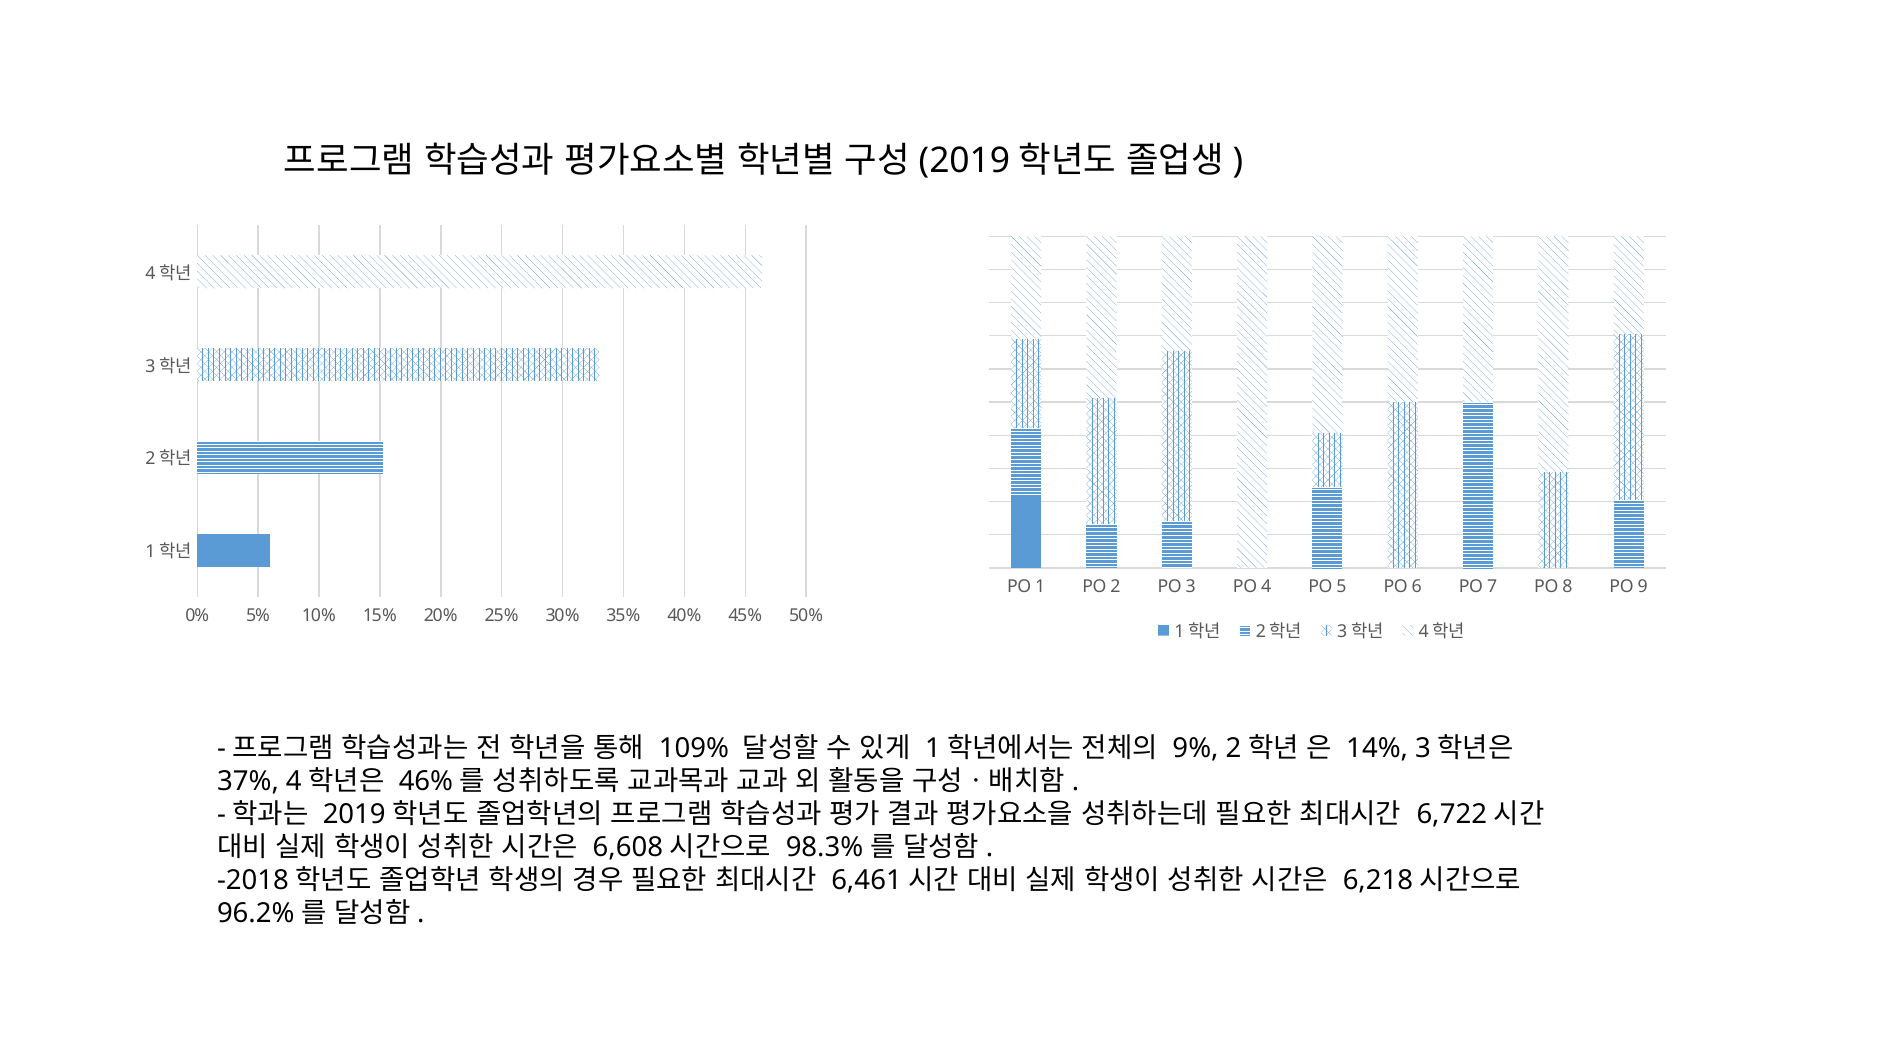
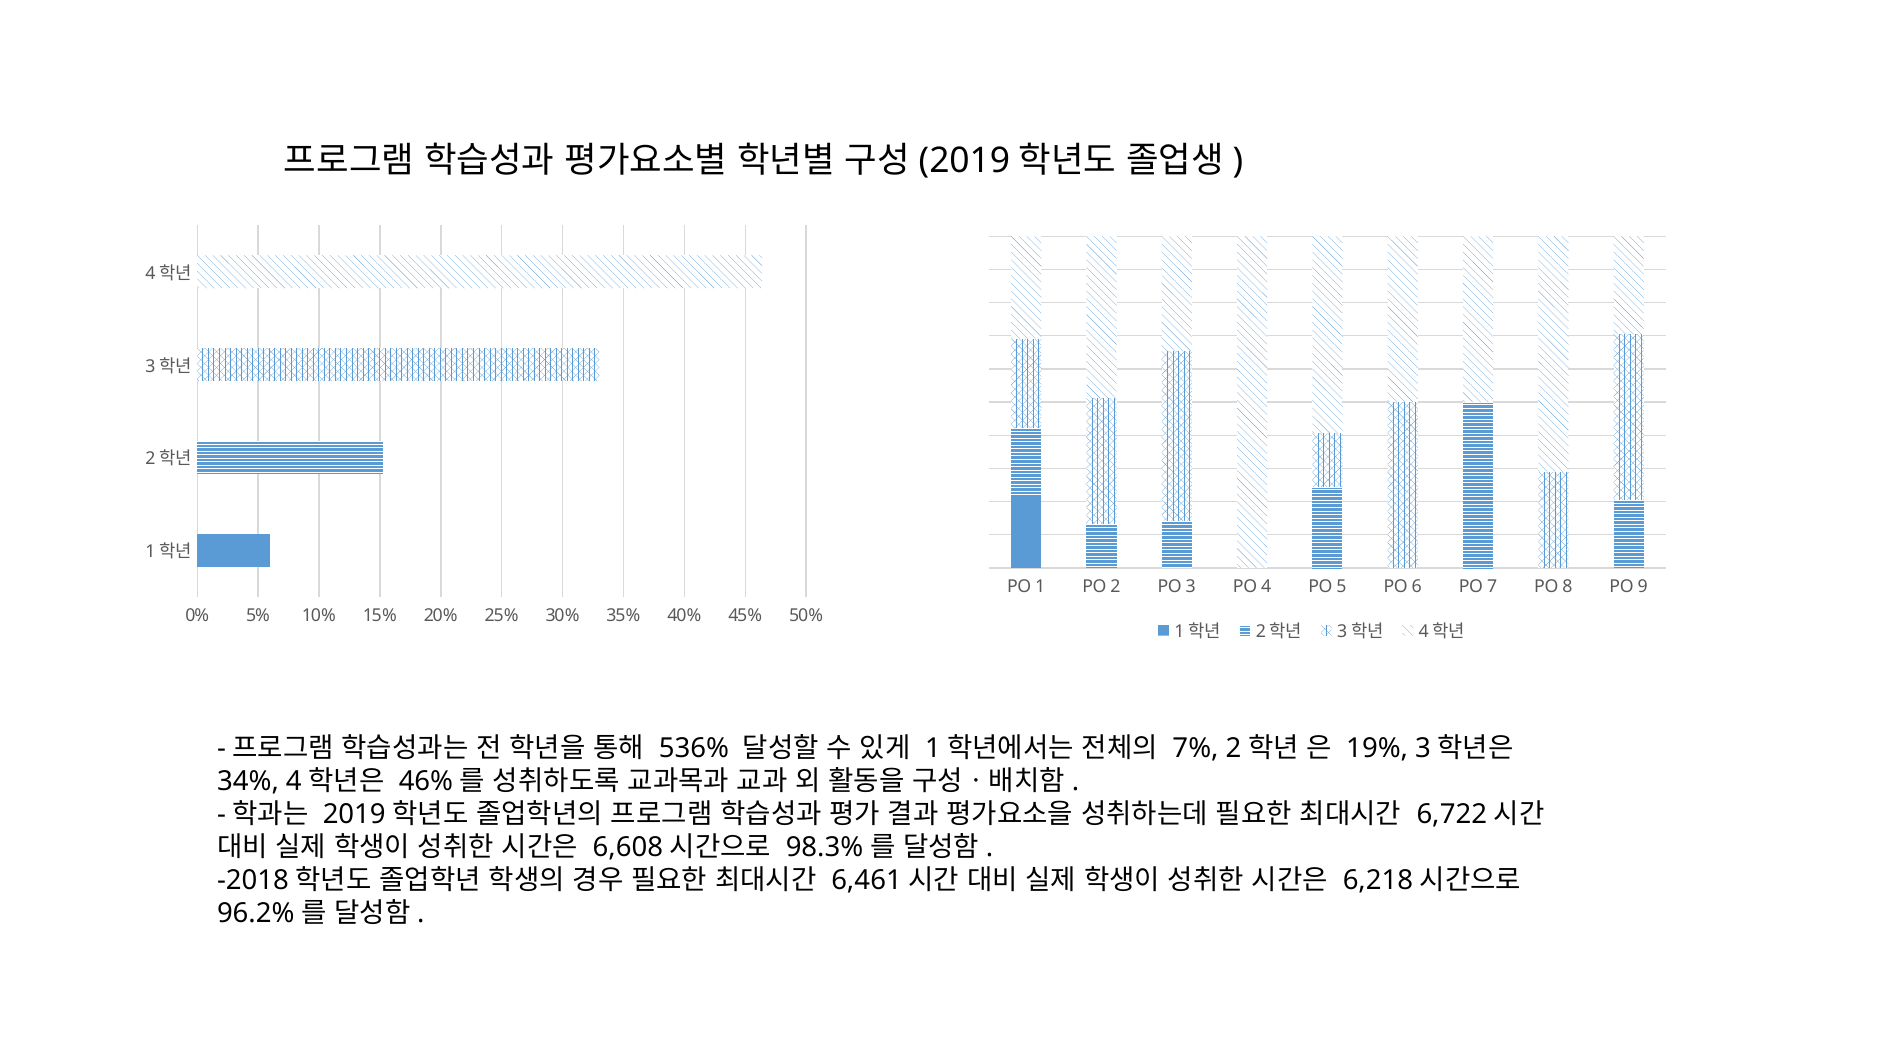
109%: 109% -> 536% (694, 749)
9%: 9% -> 7% (1196, 749)
14%: 14% -> 19% (1377, 749)
37%: 37% -> 34% (248, 782)
